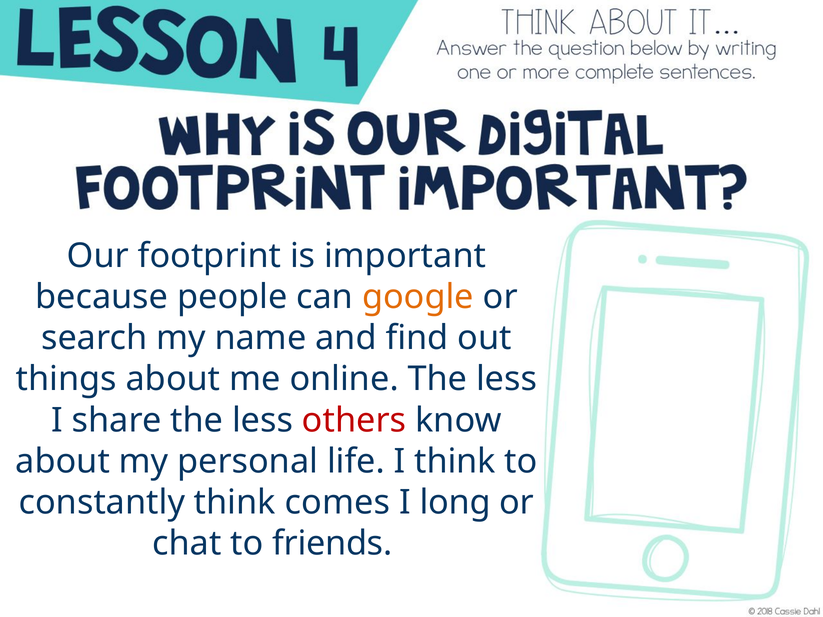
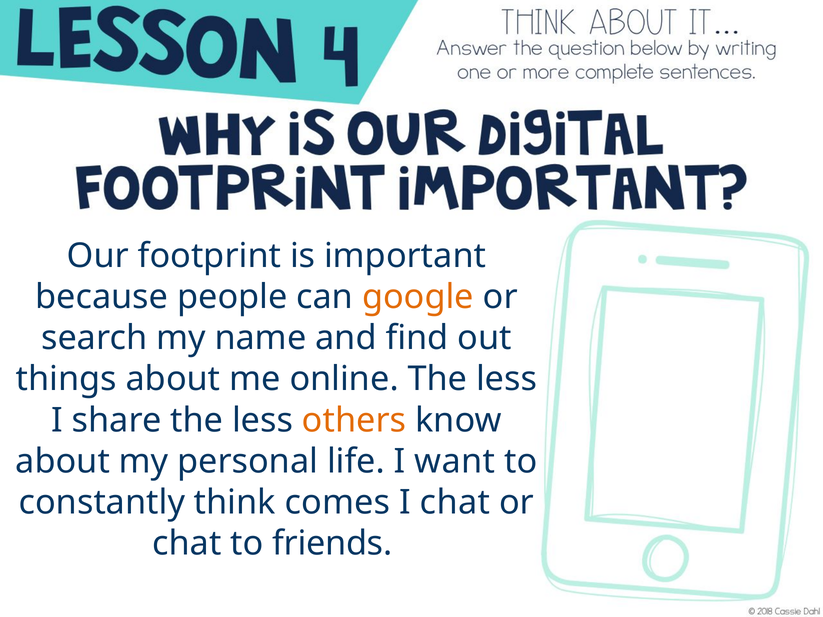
others colour: red -> orange (354, 420)
I think: think -> want (455, 462)
I long: long -> chat (455, 503)
